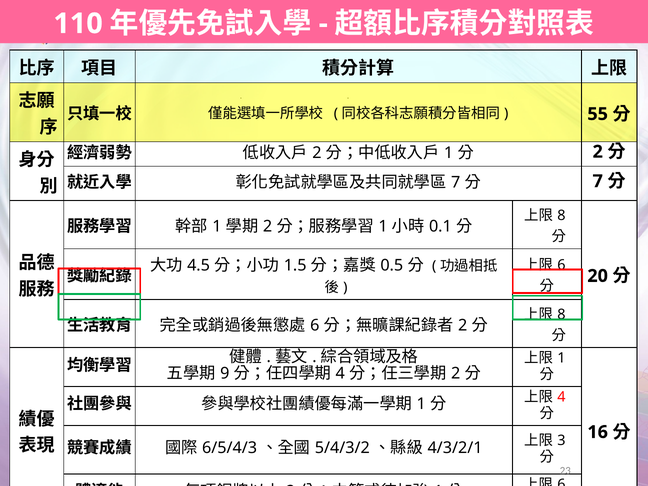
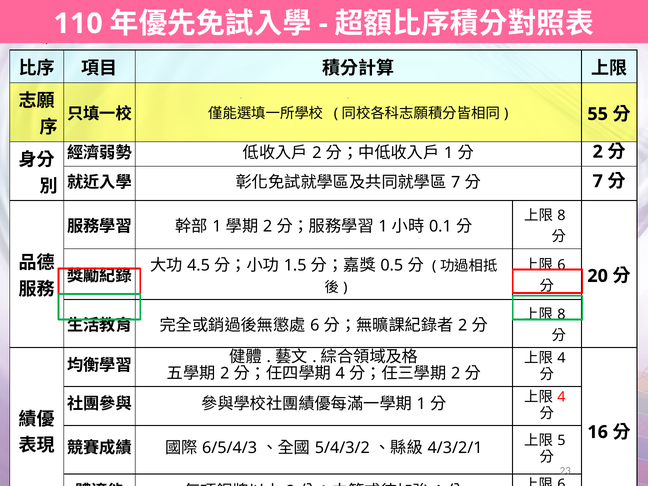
1: 1 -> 4 (561, 358)
9: 9 -> 2 (225, 373)
3: 3 -> 5 (561, 441)
